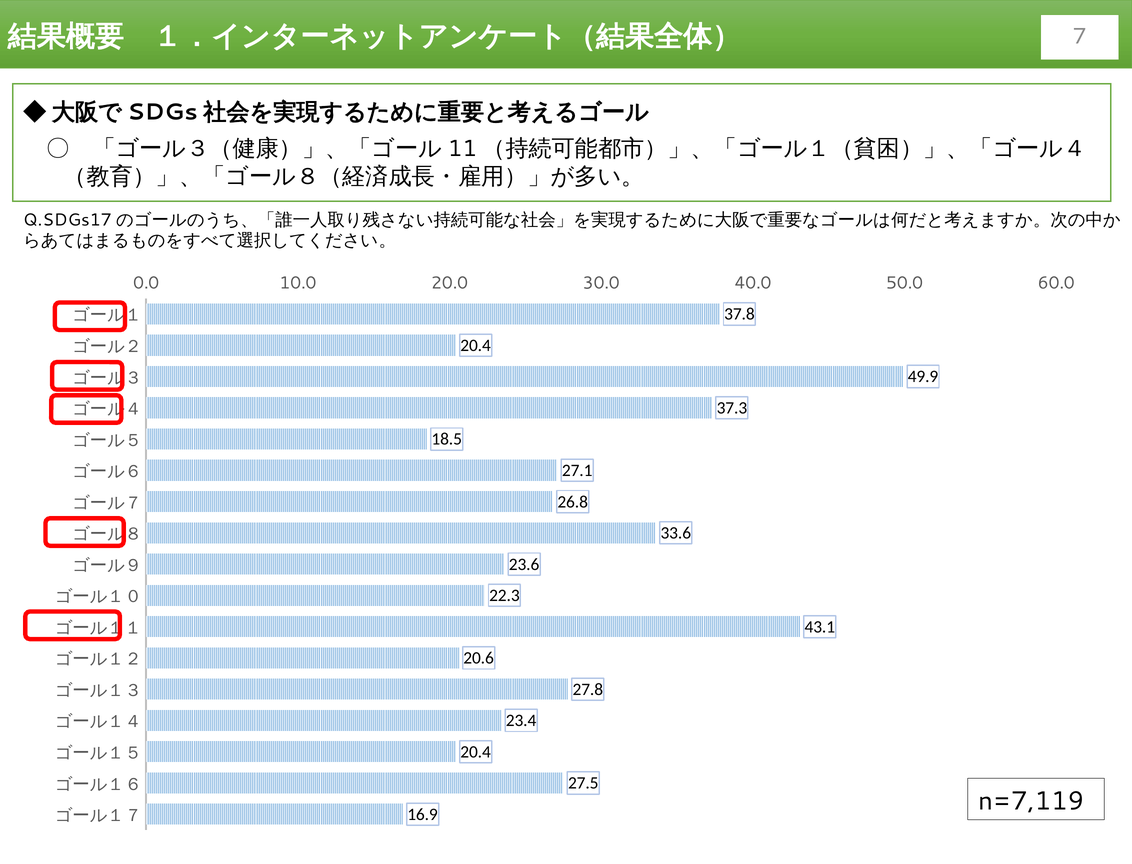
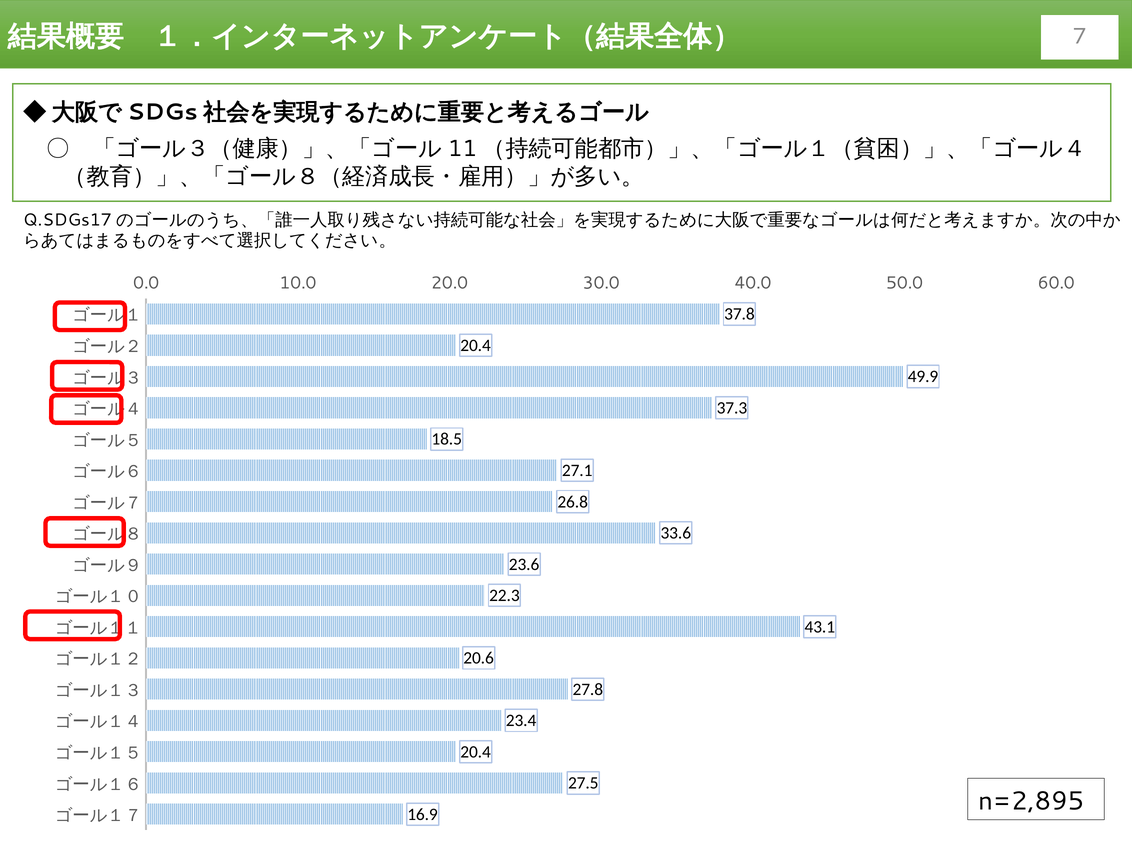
n=7,119: n=7,119 -> n=2,895 (1031, 801)
